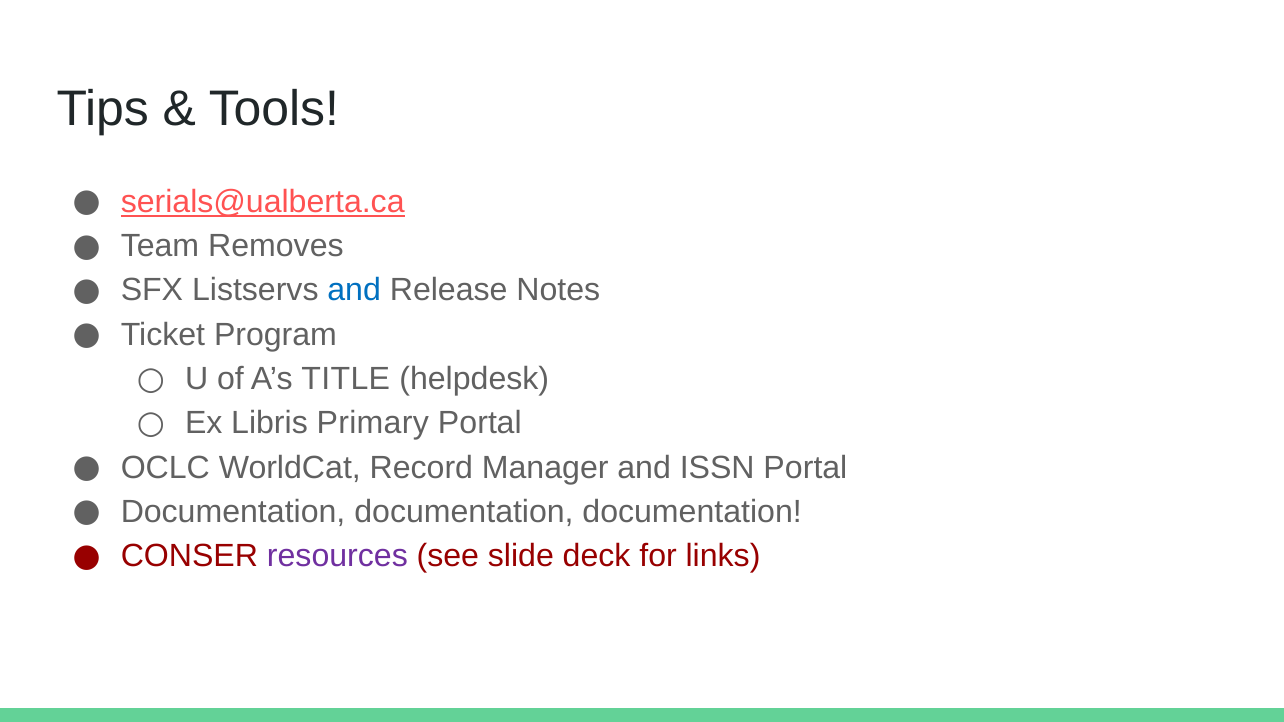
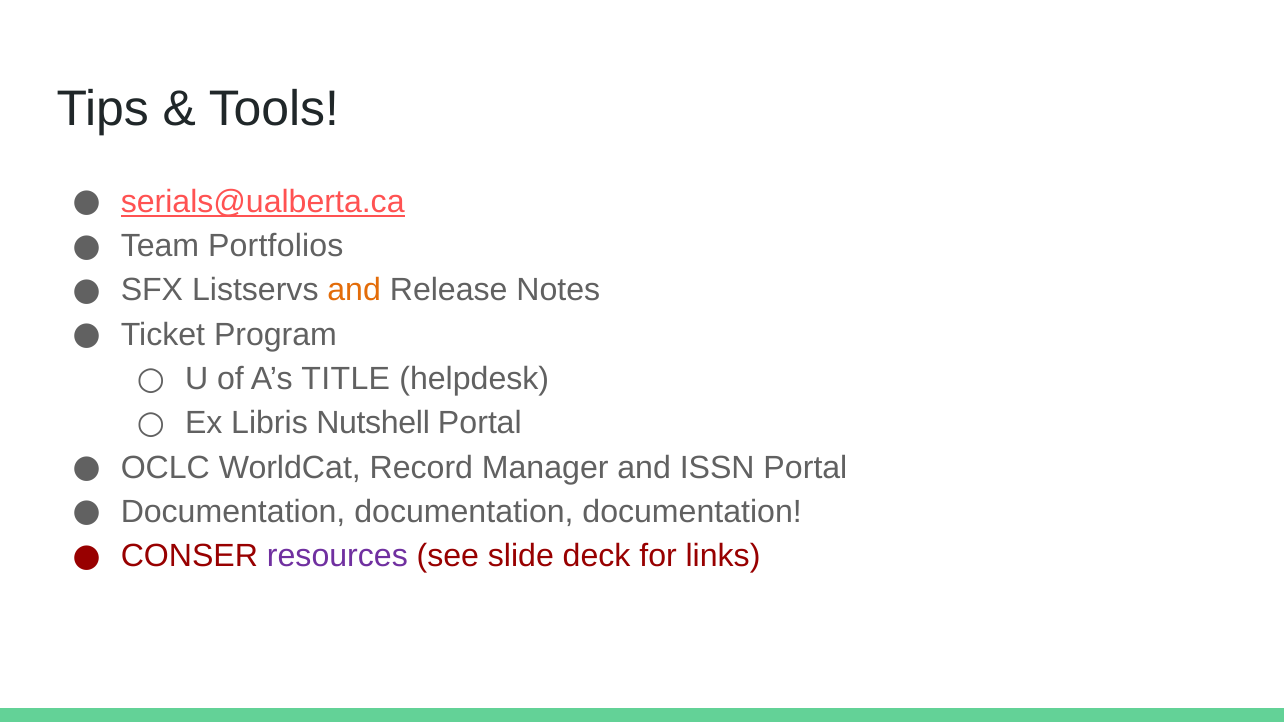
Removes: Removes -> Portfolios (276, 246)
and colour: blue -> orange (354, 290)
Primary: Primary -> Nutshell (373, 423)
